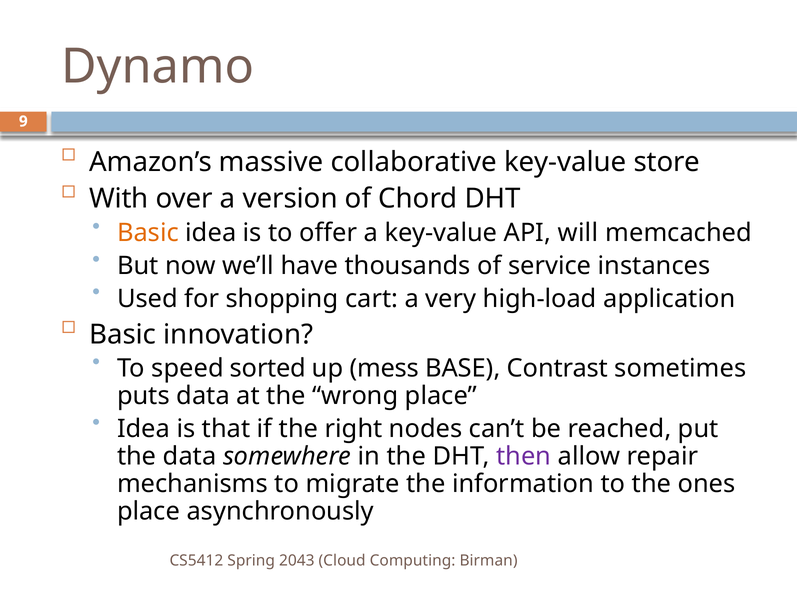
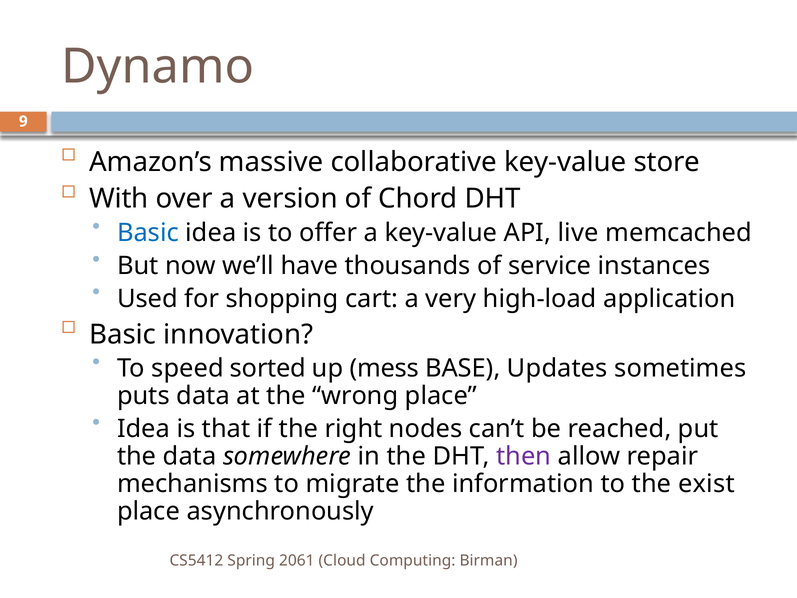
Basic colour: orange -> blue (148, 233)
will: will -> live (578, 233)
Contrast: Contrast -> Updates (557, 368)
ones: ones -> exist (706, 484)
2043: 2043 -> 2061 (297, 560)
